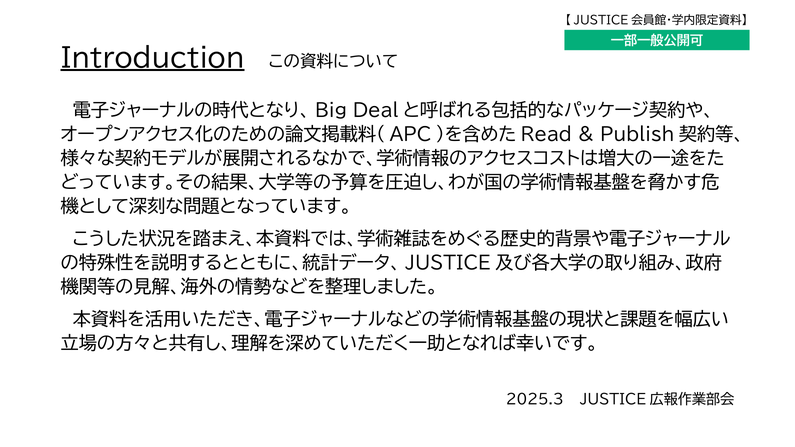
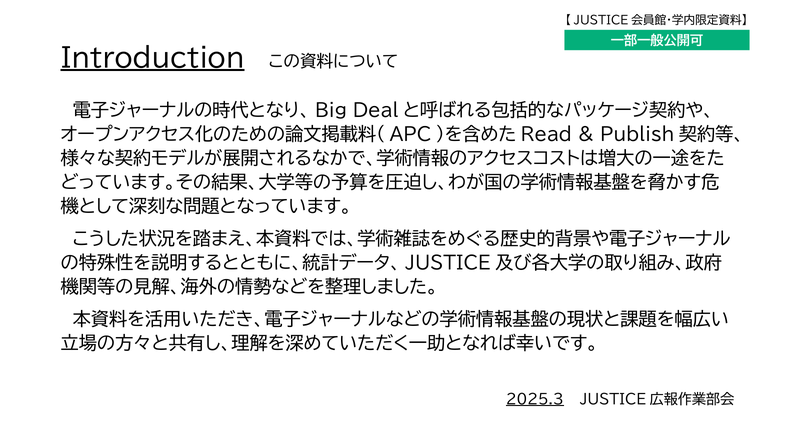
2025.3 underline: none -> present (535, 400)
